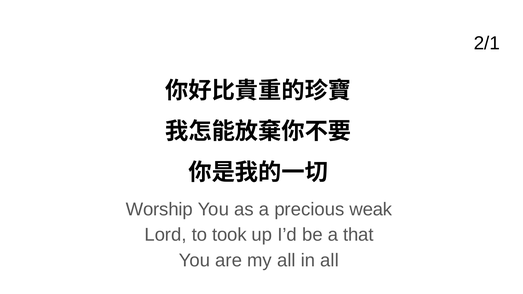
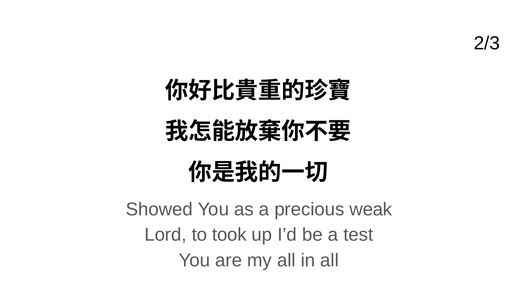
2/1: 2/1 -> 2/3 (487, 43)
Worship: Worship -> Showed (159, 209)
that: that -> test (358, 235)
